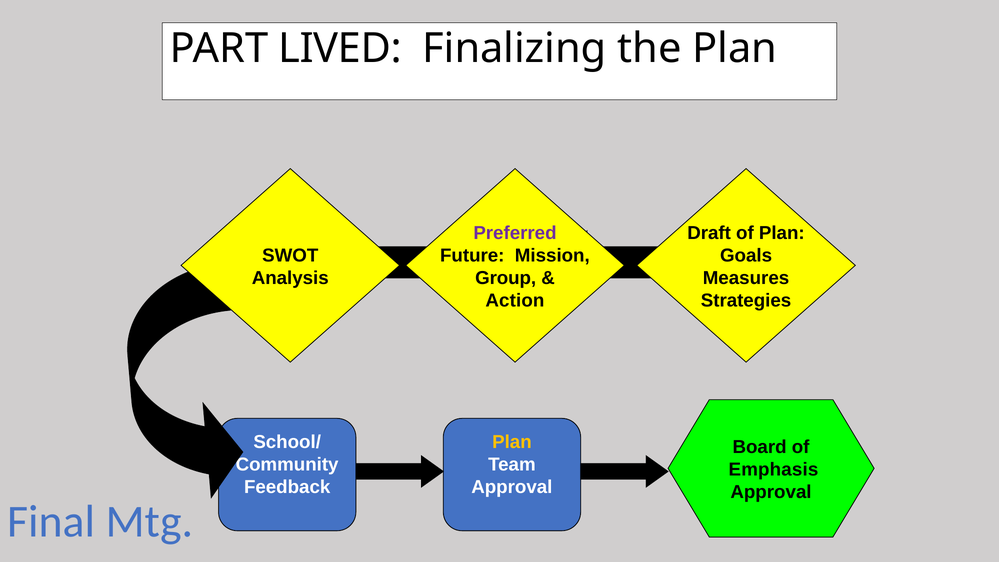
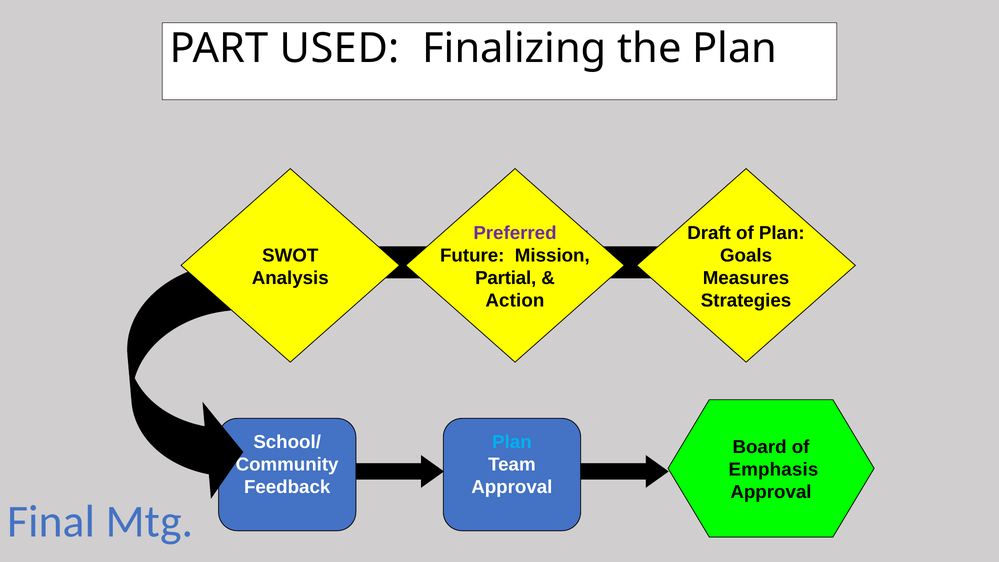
LIVED: LIVED -> USED (340, 48)
Group: Group -> Partial (506, 278)
Plan colour: yellow -> light blue (512, 442)
